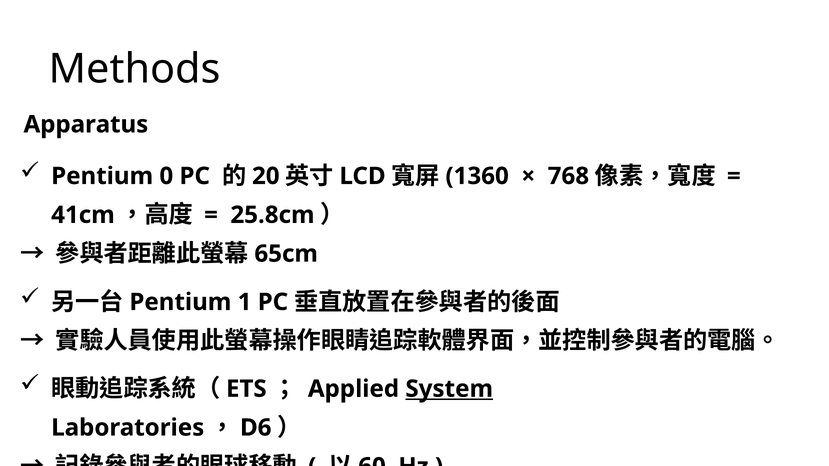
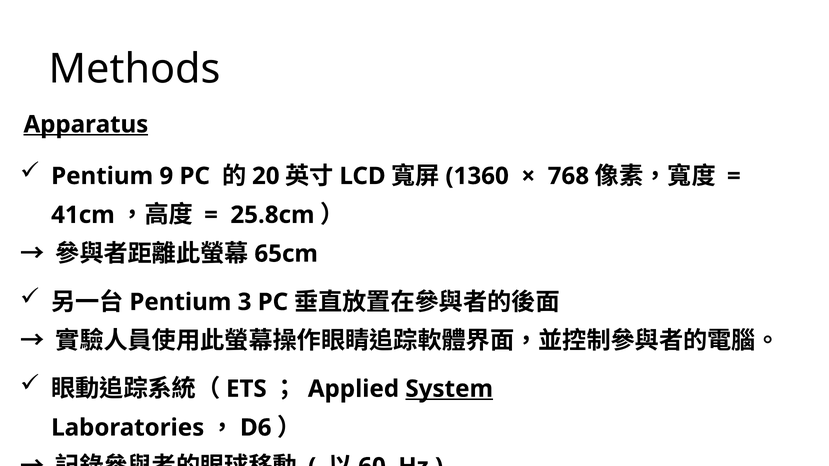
Apparatus underline: none -> present (86, 125)
0: 0 -> 9 (166, 176)
1: 1 -> 3 (245, 302)
